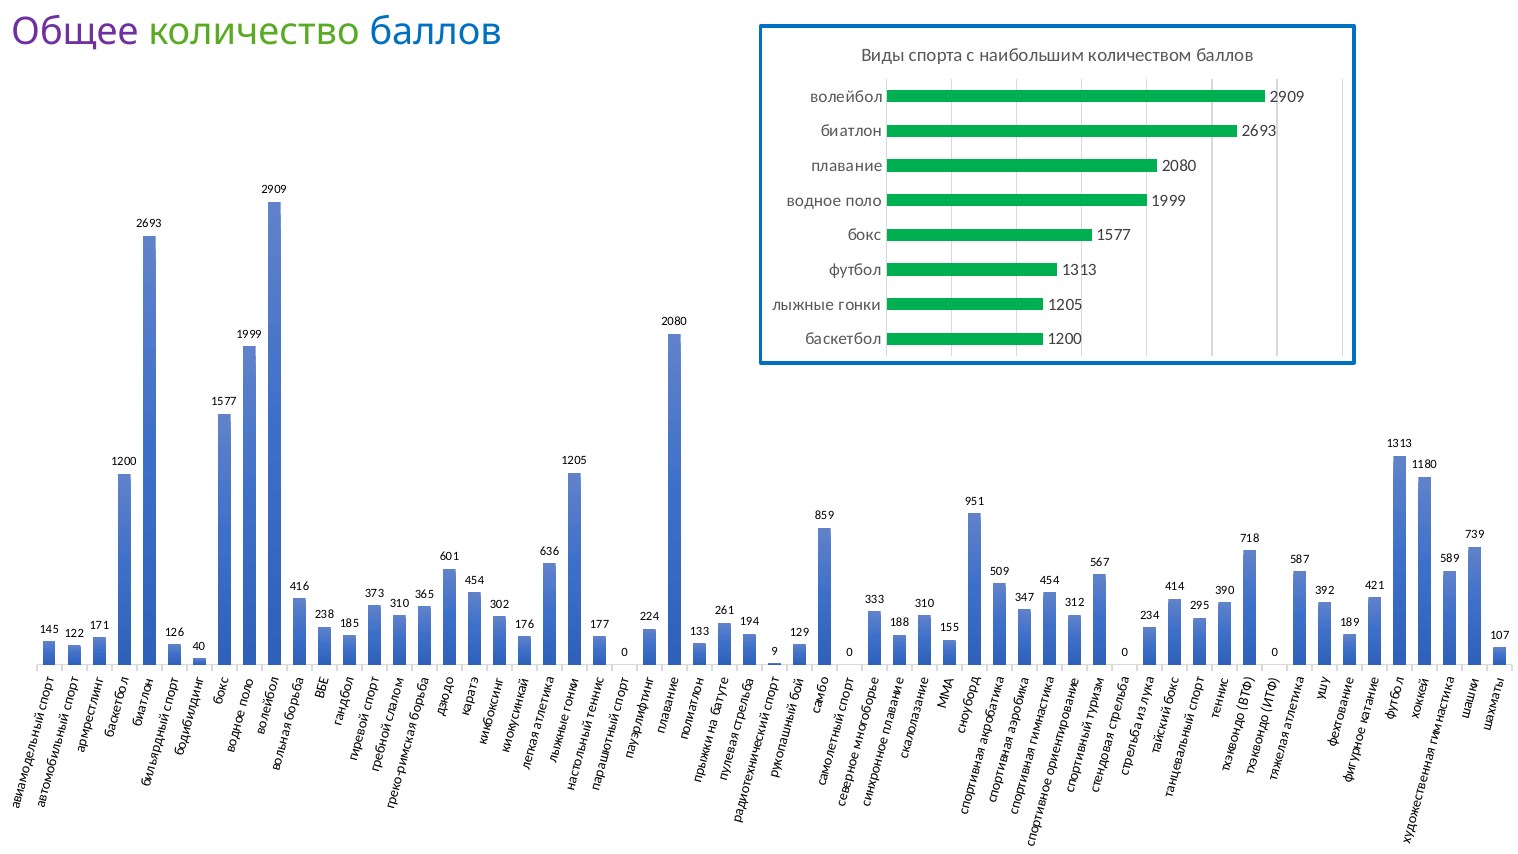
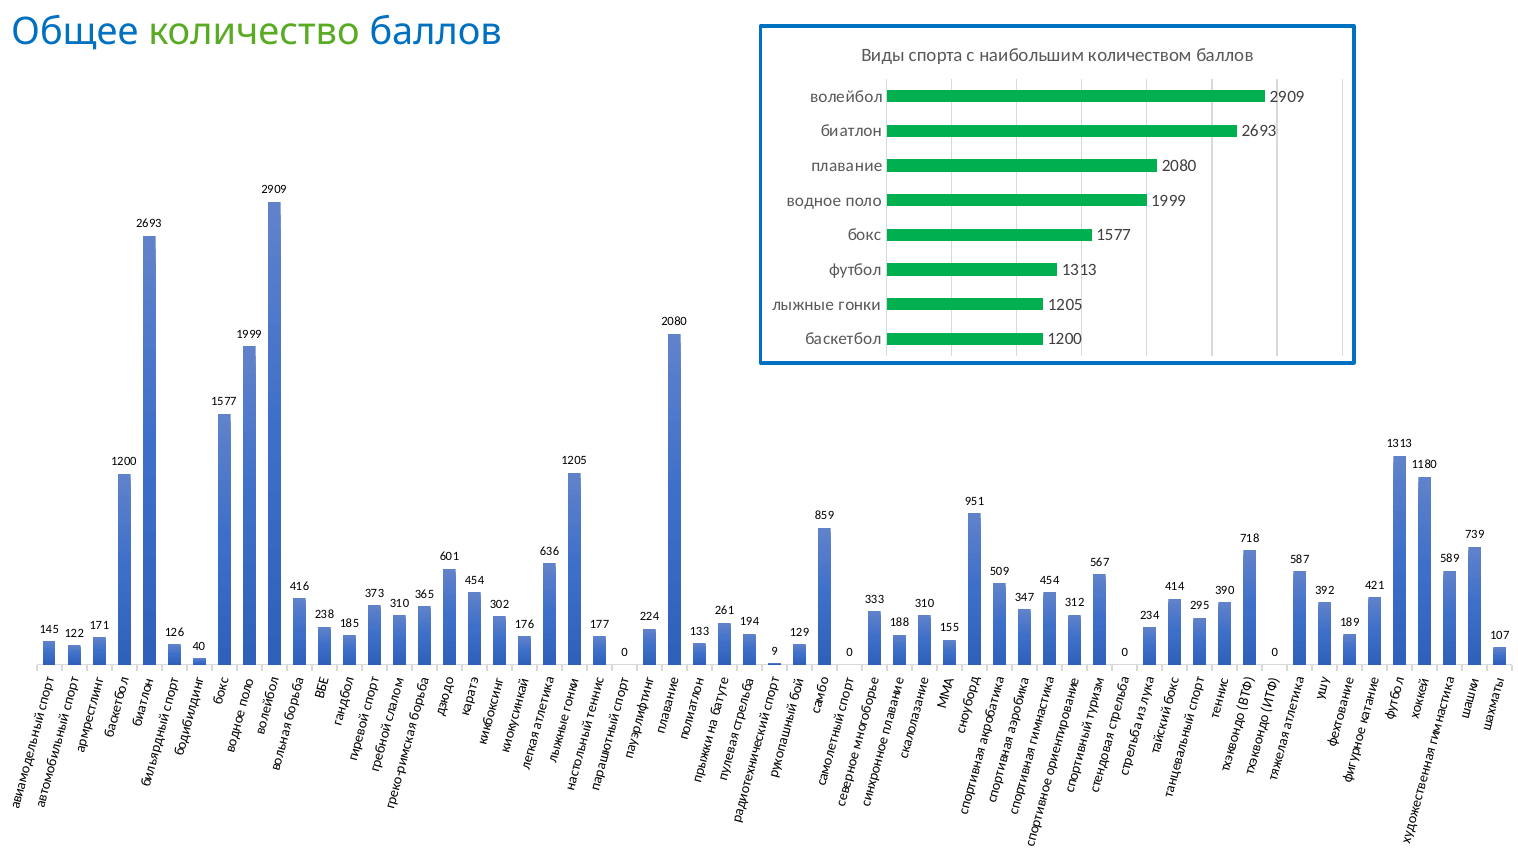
Общее colour: purple -> blue (75, 32)
